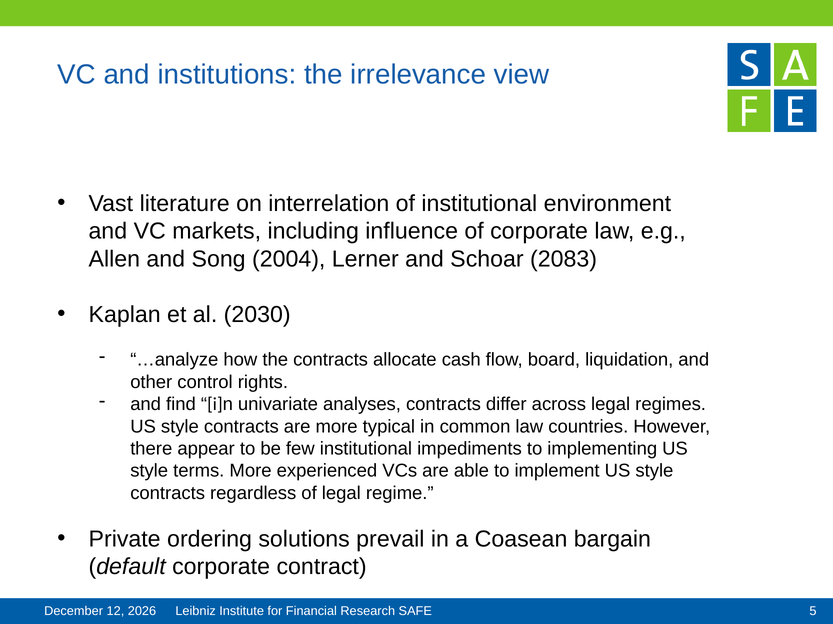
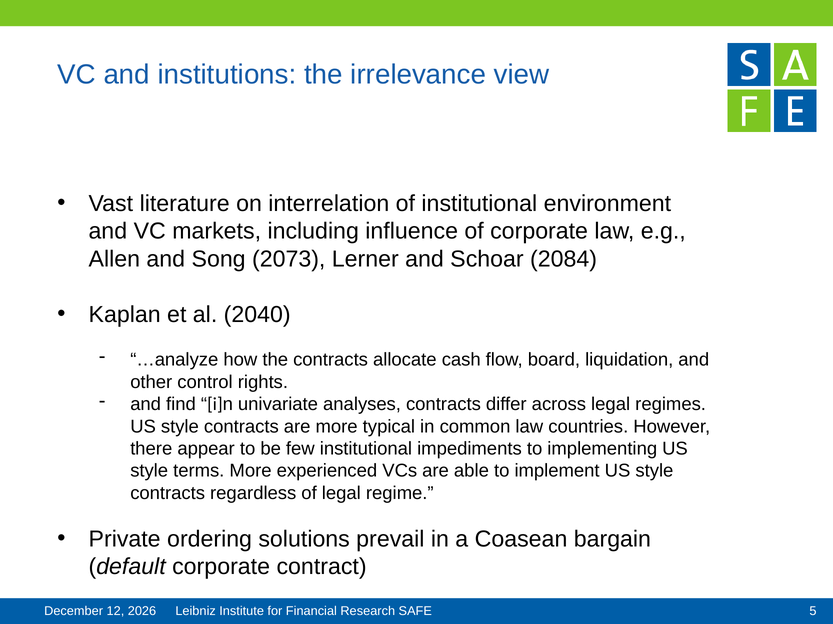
2004: 2004 -> 2073 (289, 259)
2083: 2083 -> 2084 (564, 259)
2030: 2030 -> 2040 (257, 315)
